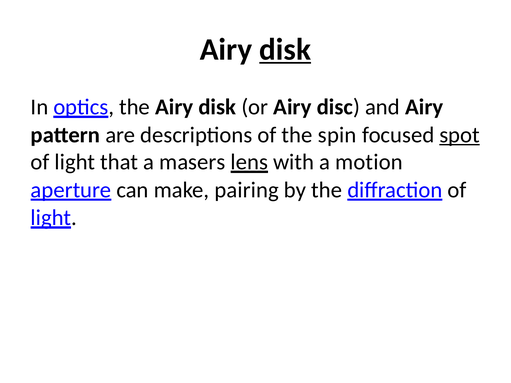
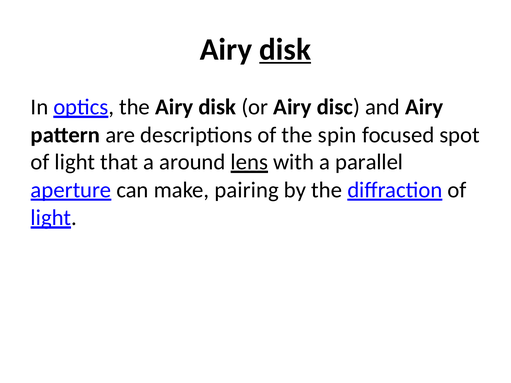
spot underline: present -> none (460, 135)
masers: masers -> around (192, 162)
motion: motion -> parallel (369, 162)
